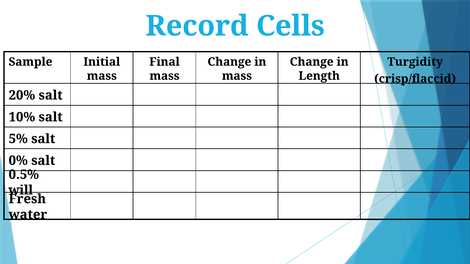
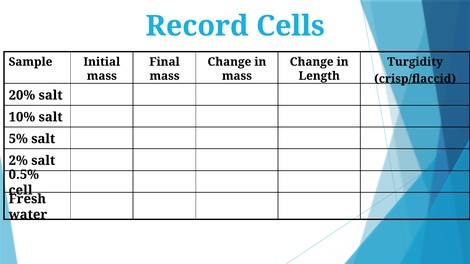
0%: 0% -> 2% (18, 161)
will: will -> cell (21, 190)
